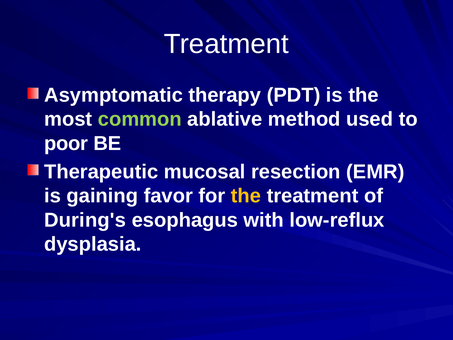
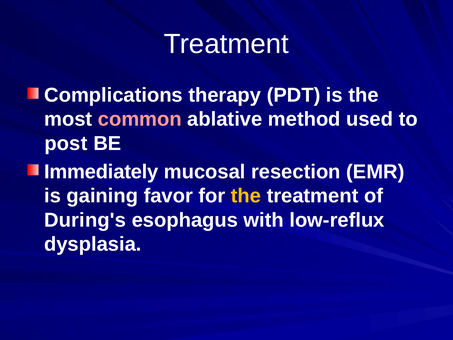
Asymptomatic: Asymptomatic -> Complications (114, 95)
common colour: light green -> pink (140, 119)
poor: poor -> post (66, 143)
Therapeutic: Therapeutic -> Immediately (101, 172)
